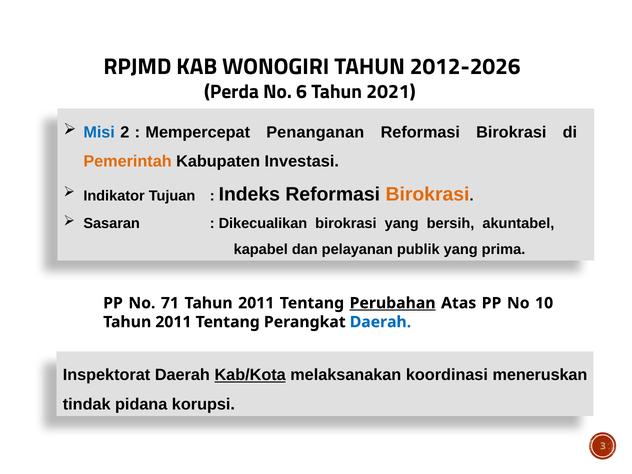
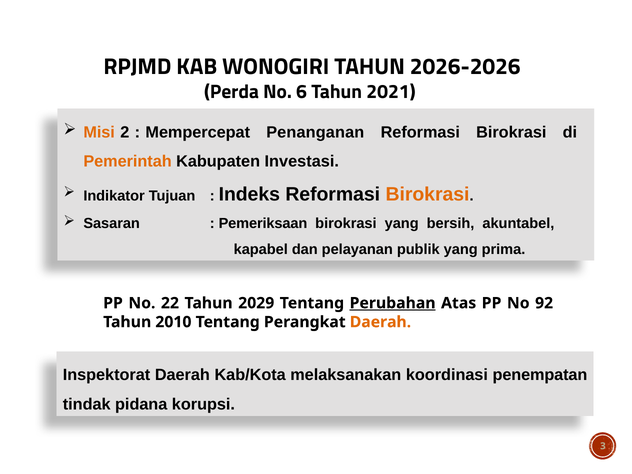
2012-2026: 2012-2026 -> 2026-2026 (465, 67)
Misi colour: blue -> orange (99, 132)
Dikecualikan: Dikecualikan -> Pemeriksaan (263, 223)
71: 71 -> 22 (170, 303)
2011: 2011 -> 2029 (256, 303)
10: 10 -> 92 (544, 303)
2011: 2011 -> 2010 (173, 322)
Daerah colour: blue -> orange (380, 322)
Kab/Kota underline: present -> none (250, 375)
meneruskan: meneruskan -> penempatan (540, 375)
